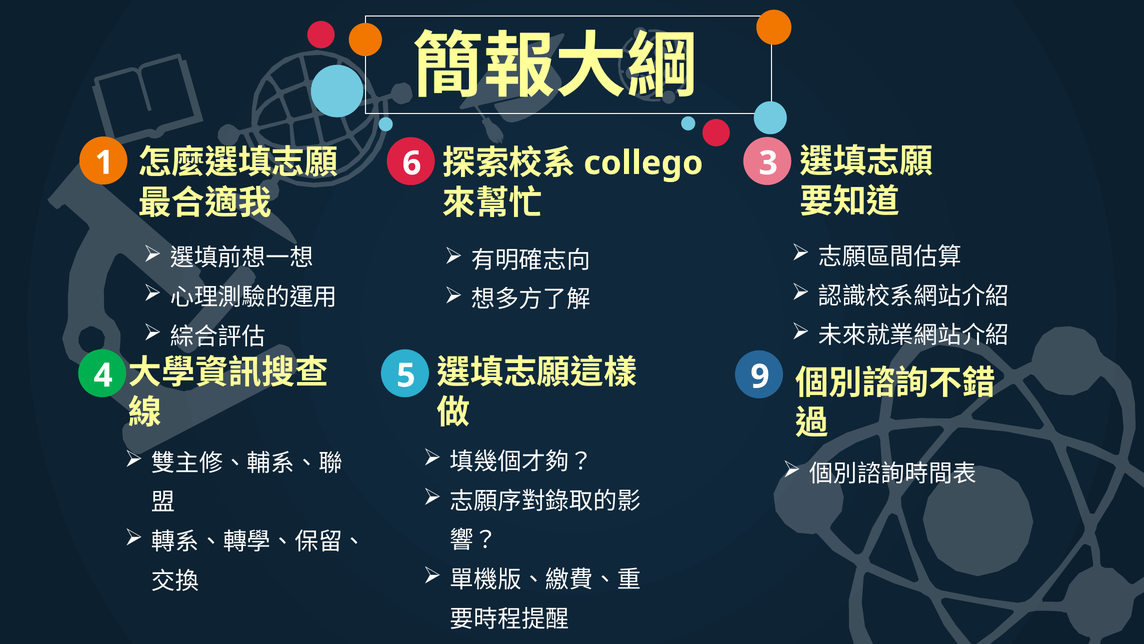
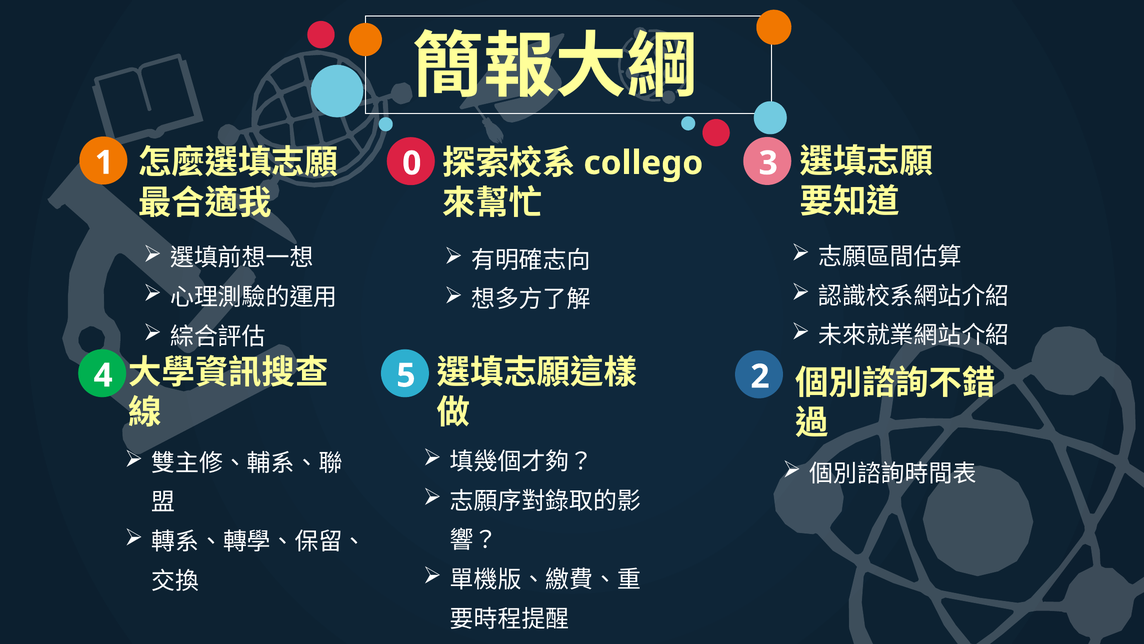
6: 6 -> 0 (412, 163)
9: 9 -> 2 (760, 376)
